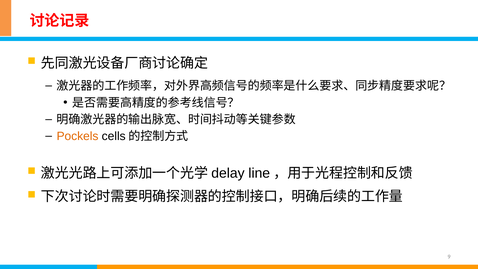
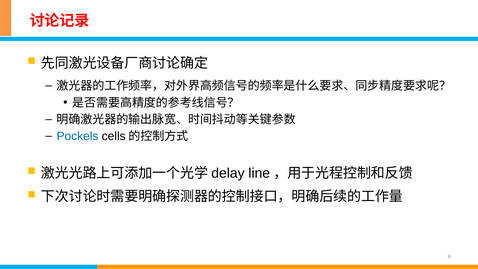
Pockels colour: orange -> blue (78, 136)
